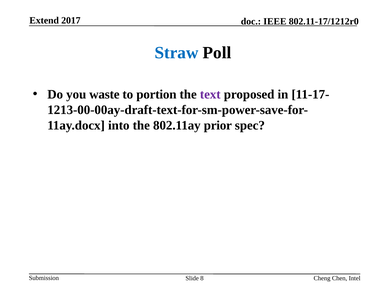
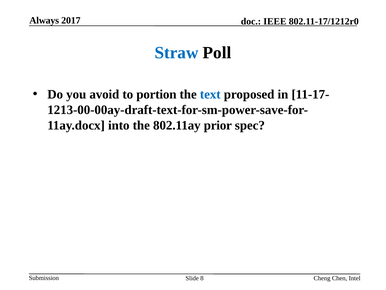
Extend: Extend -> Always (44, 20)
waste: waste -> avoid (104, 94)
text colour: purple -> blue (210, 94)
